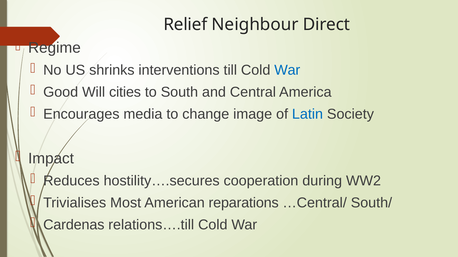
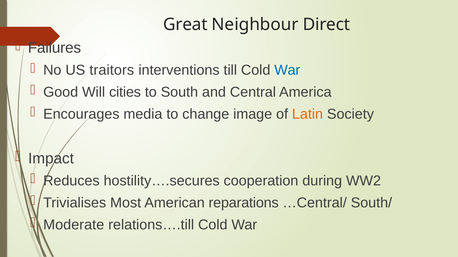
Relief: Relief -> Great (185, 25)
Regime: Regime -> Failures (55, 48)
shrinks: shrinks -> traitors (112, 70)
Latin colour: blue -> orange (308, 114)
Cardenas: Cardenas -> Moderate (74, 225)
